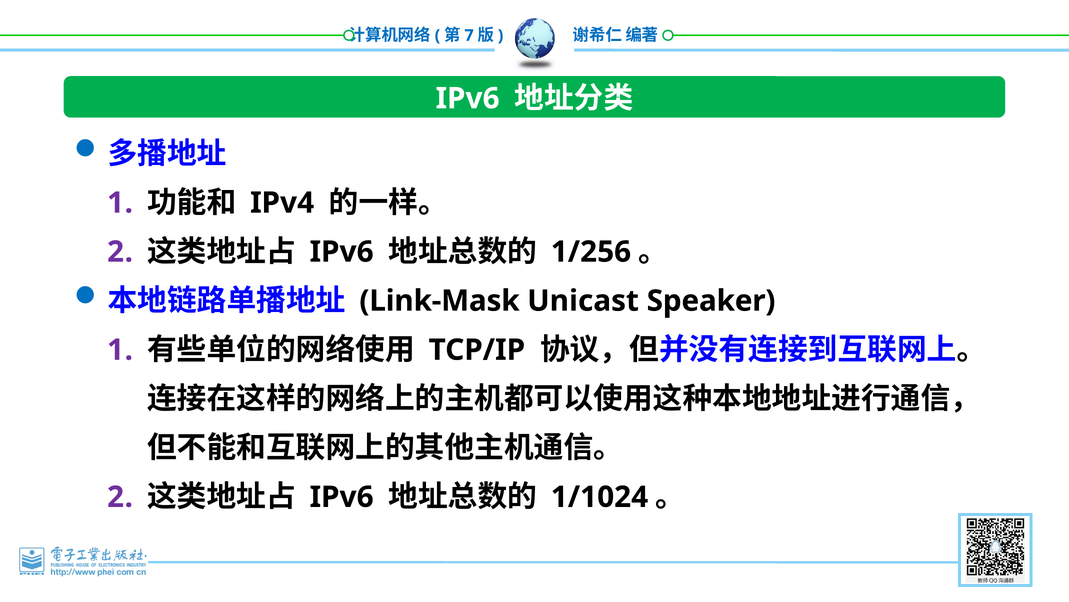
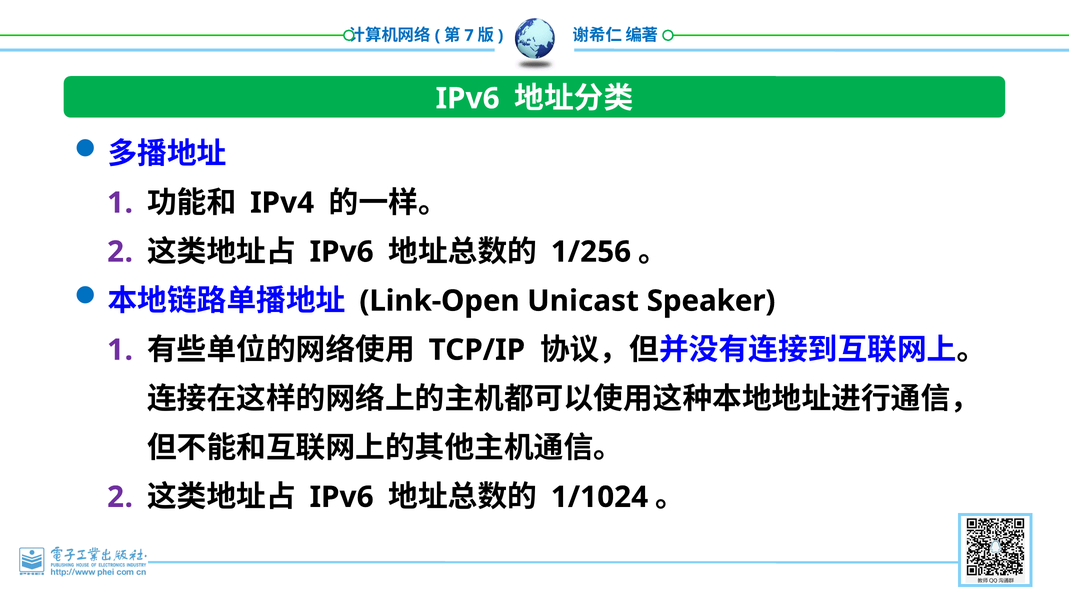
Link-Mask: Link-Mask -> Link-Open (440, 301)
